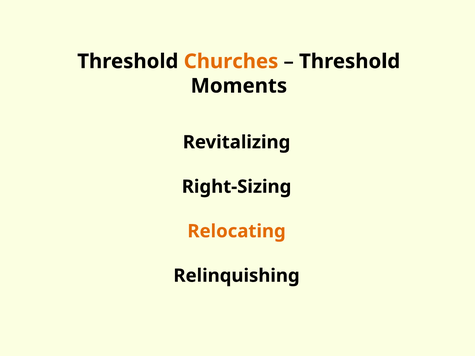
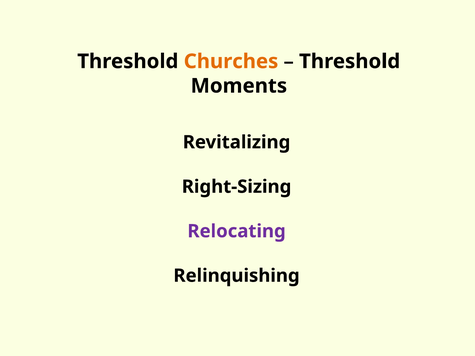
Relocating colour: orange -> purple (237, 231)
